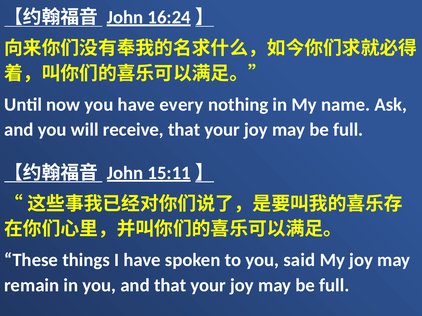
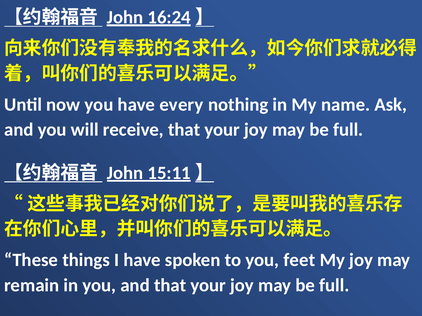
said: said -> feet (299, 260)
